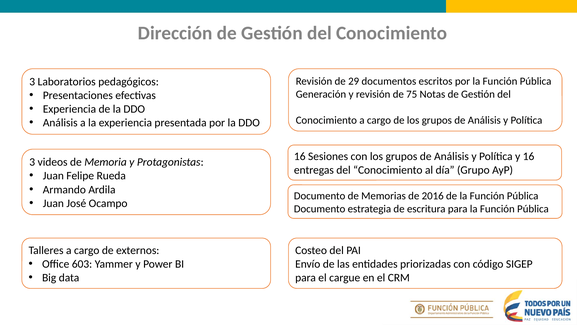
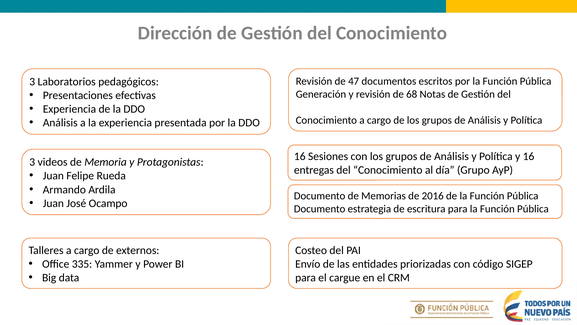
29: 29 -> 47 (354, 81)
75: 75 -> 68 (412, 94)
603: 603 -> 335 (82, 264)
